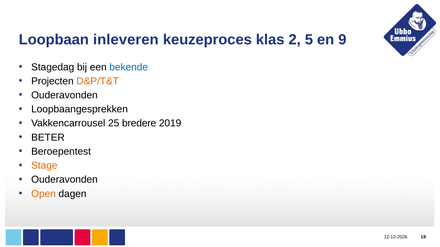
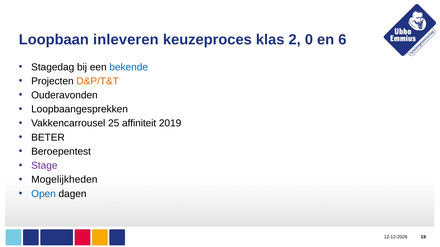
5: 5 -> 0 (309, 40)
9: 9 -> 6 (342, 40)
bredere: bredere -> affiniteit (139, 124)
Stage colour: orange -> purple (44, 166)
Ouderavonden: Ouderavonden -> Mogelijkheden (64, 180)
Open colour: orange -> blue (43, 194)
